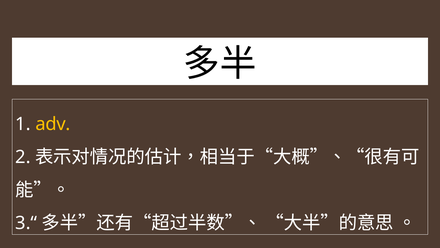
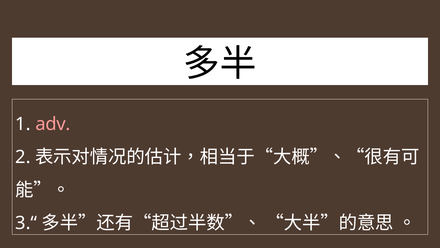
adv colour: yellow -> pink (53, 124)
